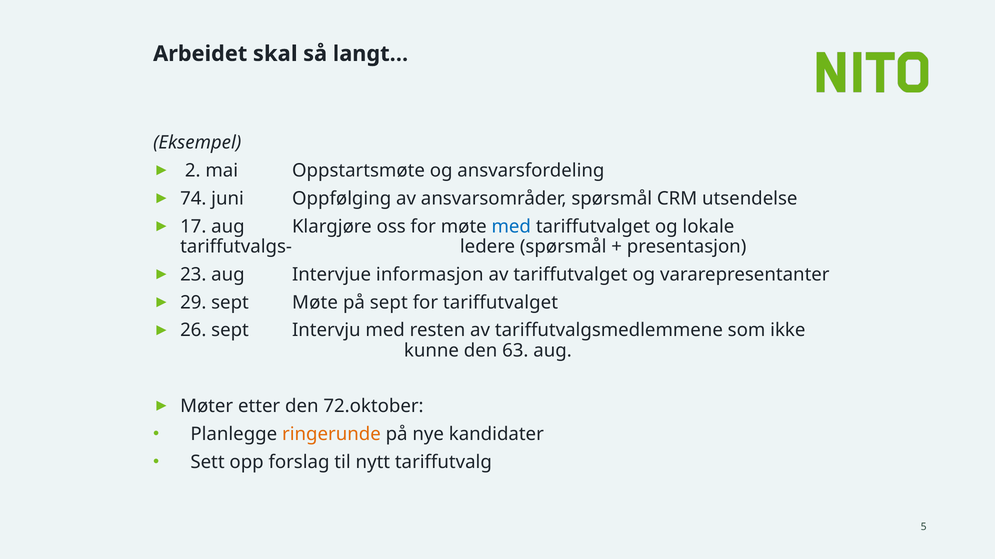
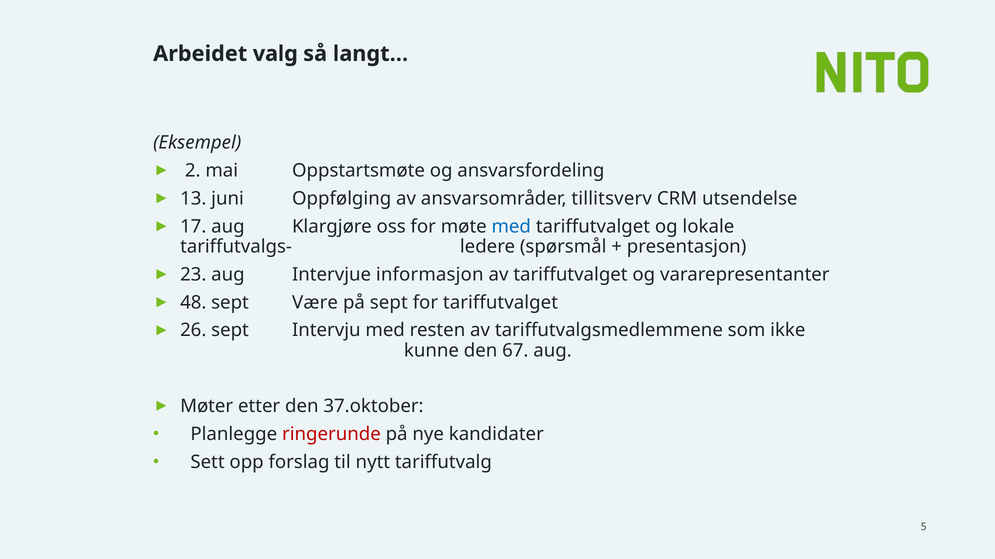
skal: skal -> valg (275, 54)
74: 74 -> 13 (193, 199)
ansvarsområder spørsmål: spørsmål -> tillitsverv (612, 199)
29: 29 -> 48 (193, 303)
sept Møte: Møte -> Være (315, 303)
63: 63 -> 67 (515, 351)
72.oktober: 72.oktober -> 37.oktober (373, 407)
ringerunde colour: orange -> red (331, 435)
